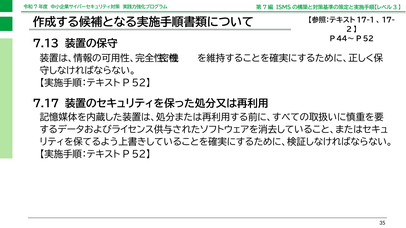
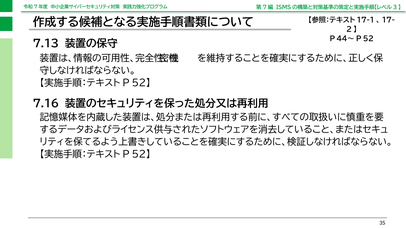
7.17: 7.17 -> 7.16 (46, 104)
